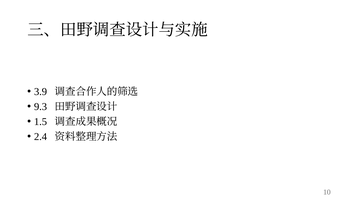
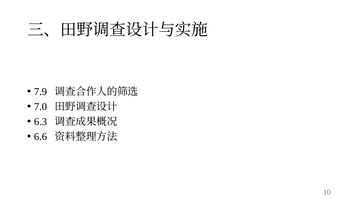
3.9: 3.9 -> 7.9 (41, 92)
9.3: 9.3 -> 7.0 (41, 107)
1.5: 1.5 -> 6.3 (41, 122)
2.4: 2.4 -> 6.6 (41, 137)
